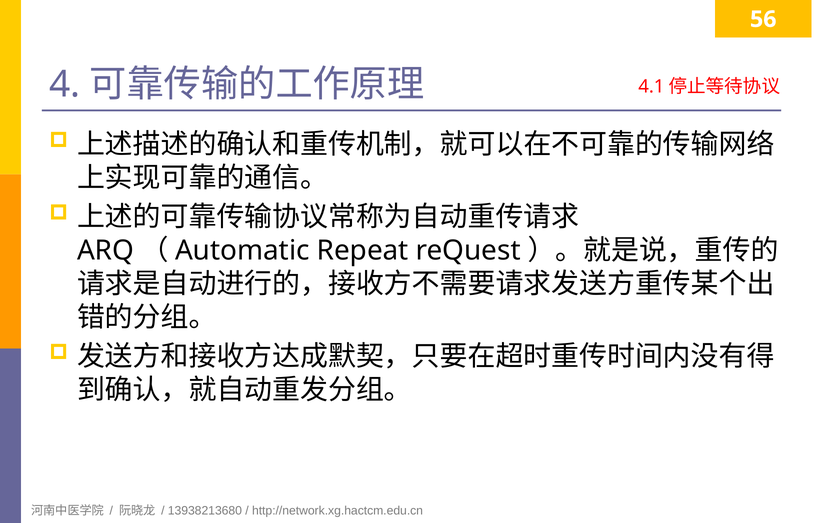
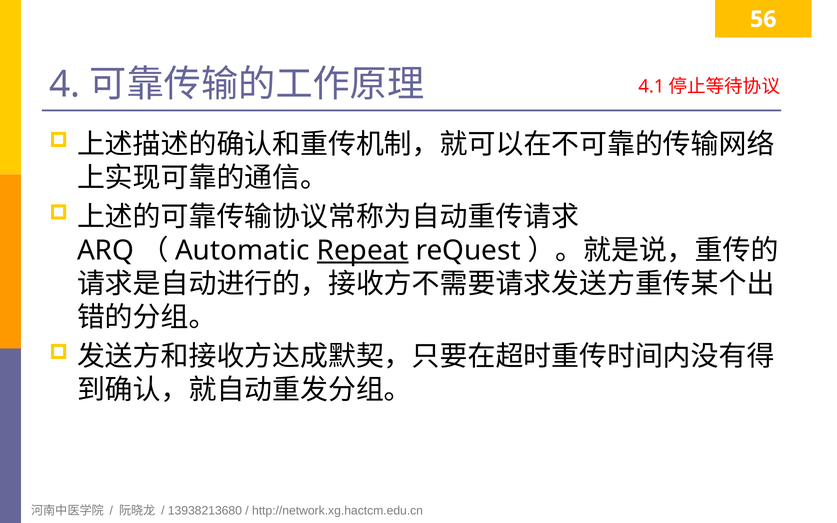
Repeat underline: none -> present (363, 250)
